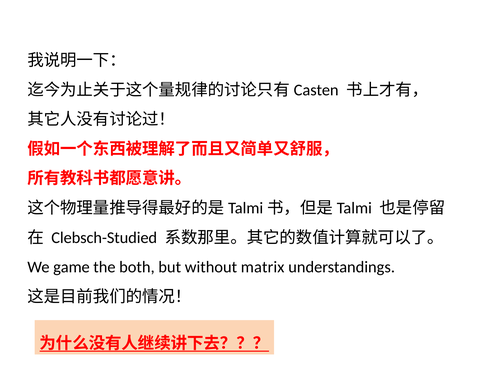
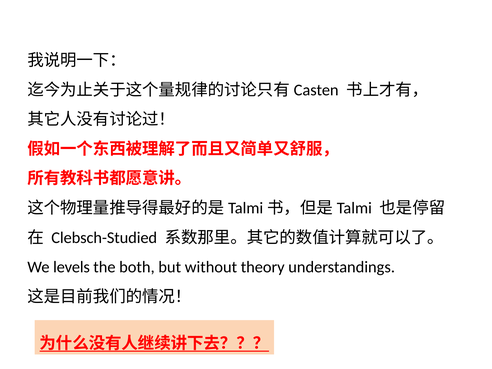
game: game -> levels (72, 267)
matrix: matrix -> theory (263, 267)
